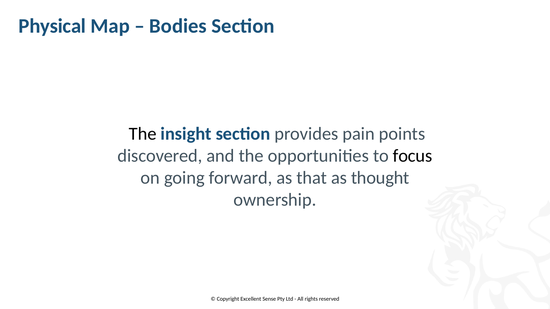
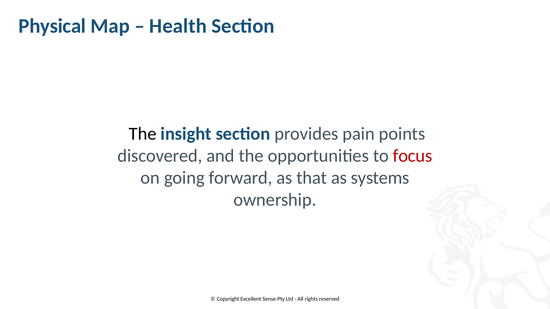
Bodies: Bodies -> Health (178, 26)
focus colour: black -> red (413, 156)
thought: thought -> systems (380, 178)
